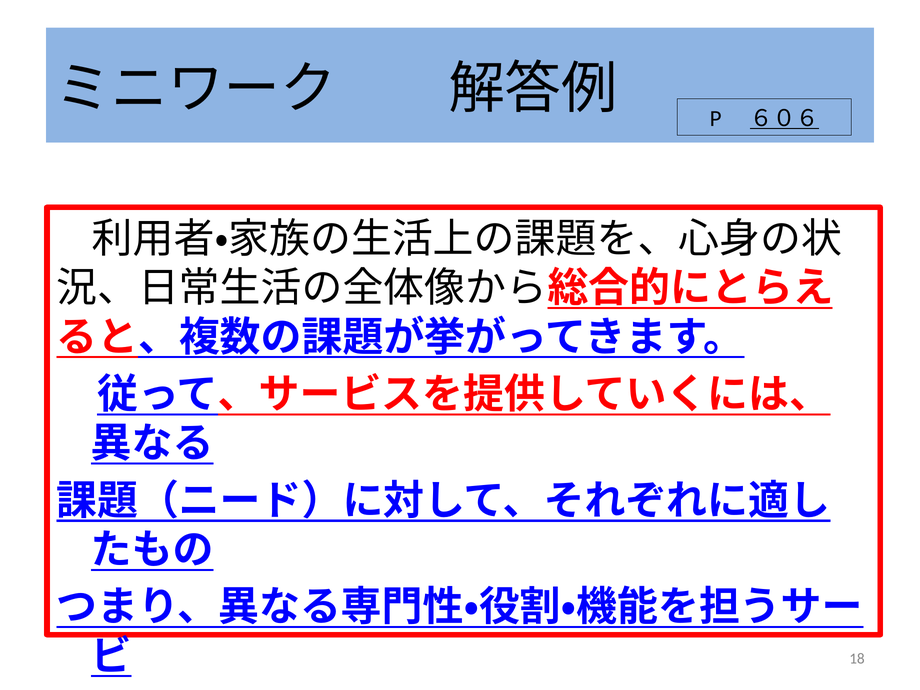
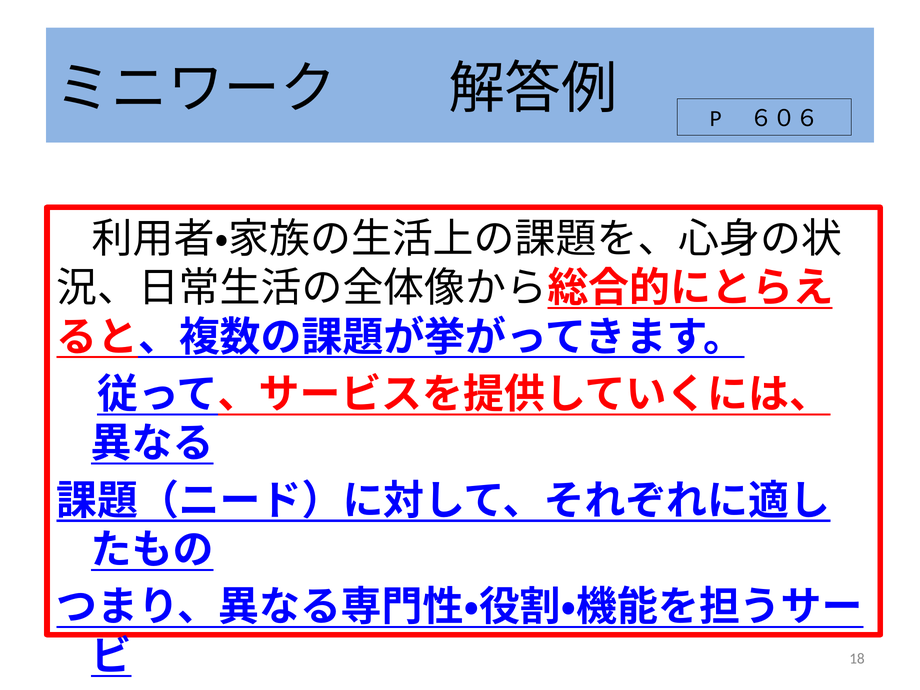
６０６ underline: present -> none (784, 119)
